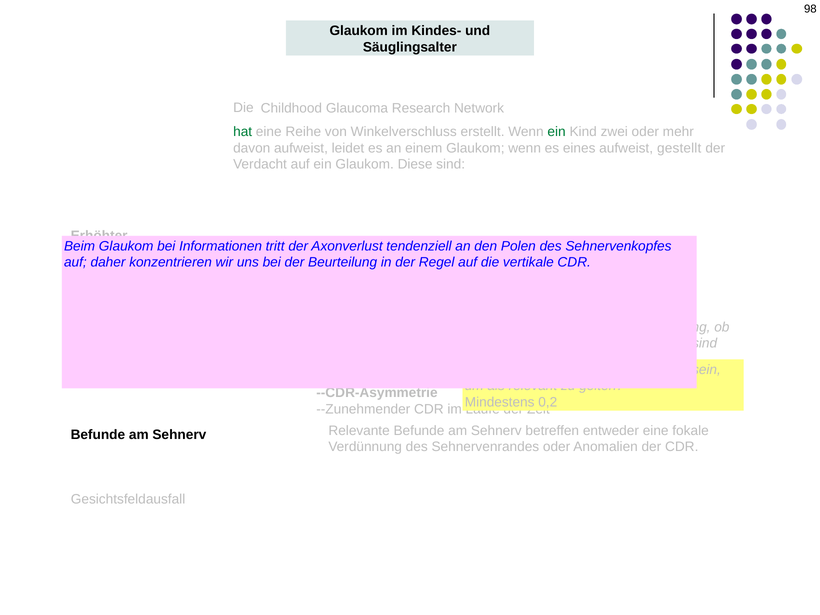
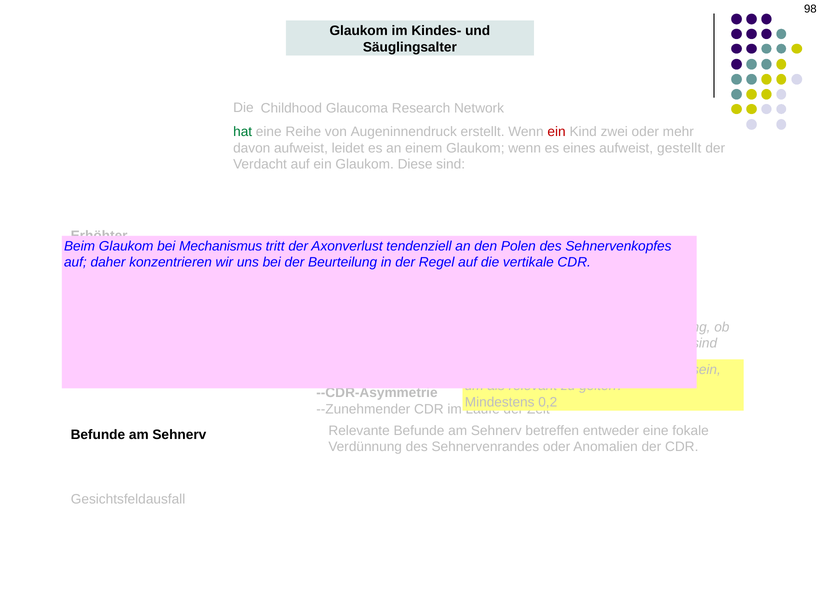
von Winkelverschluss: Winkelverschluss -> Augeninnendruck (404, 132)
ein colour: green -> red (557, 132)
Informationen: Informationen -> Mechanismus (221, 246)
